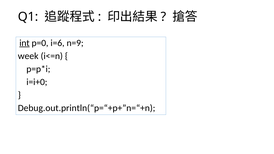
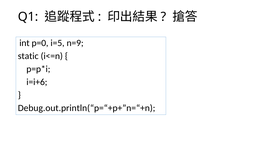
int underline: present -> none (24, 43)
i=6: i=6 -> i=5 (57, 43)
week: week -> static (28, 56)
i=i+0: i=i+0 -> i=i+6 (37, 82)
